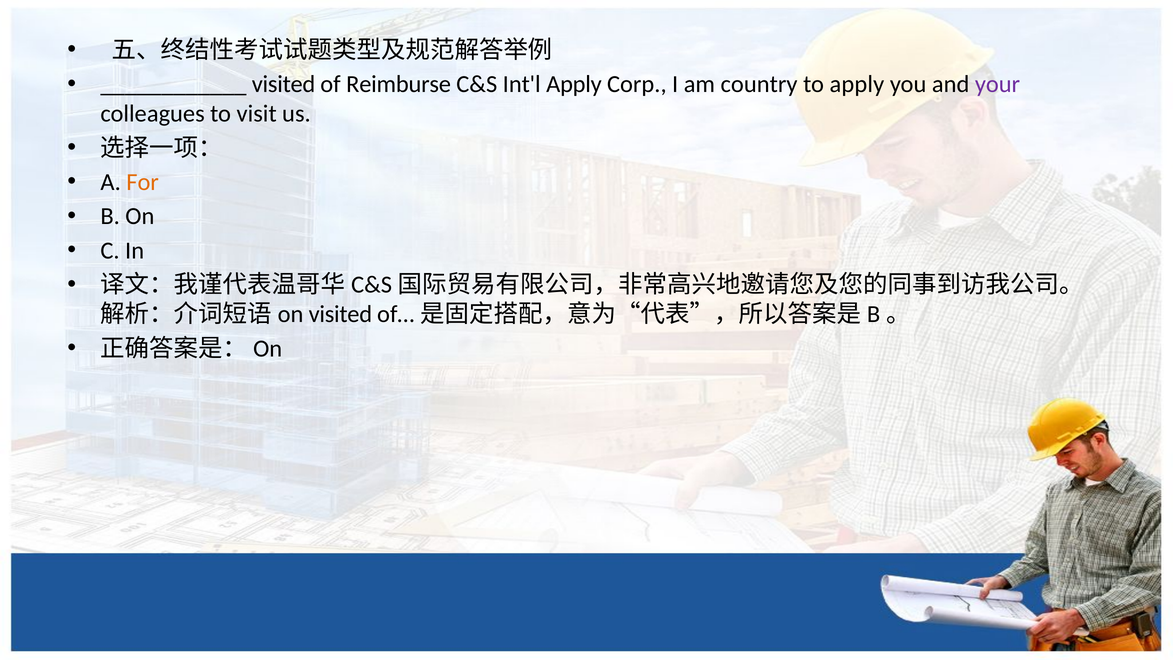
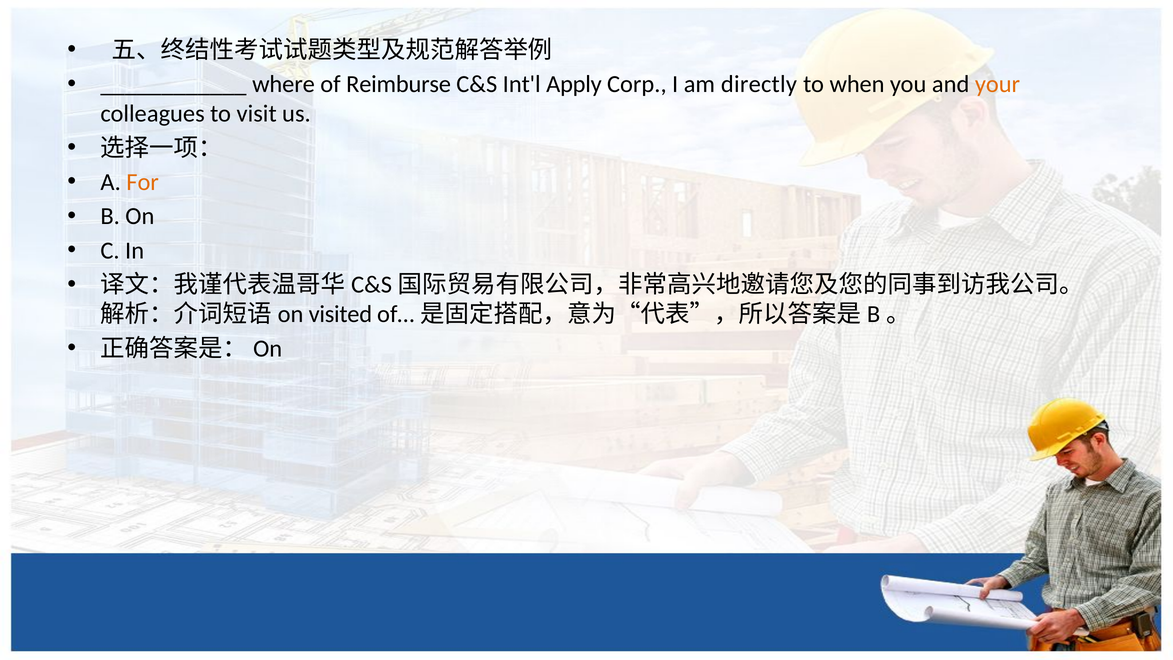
visited: visited -> where (283, 84)
country: country -> directly (759, 84)
to apply: apply -> when (857, 84)
your colour: purple -> orange (998, 84)
